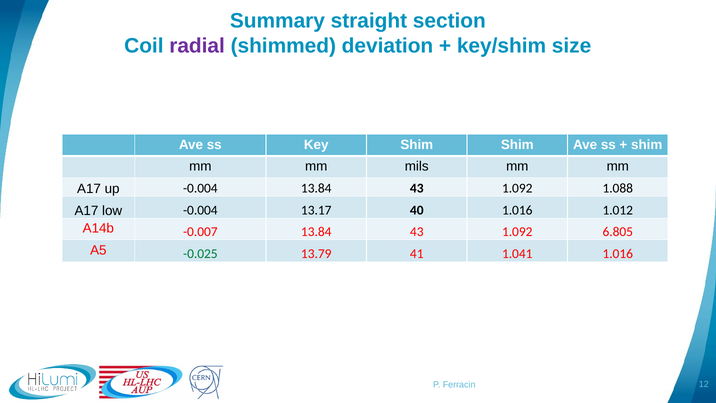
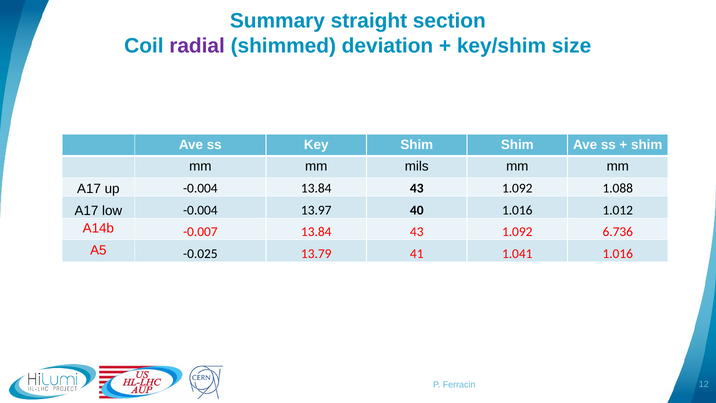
13.17: 13.17 -> 13.97 (316, 210)
6.805: 6.805 -> 6.736 (618, 232)
-0.025 colour: green -> black (200, 254)
